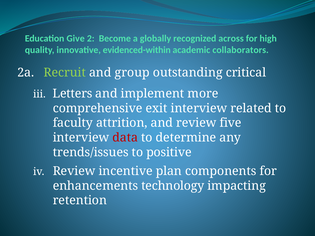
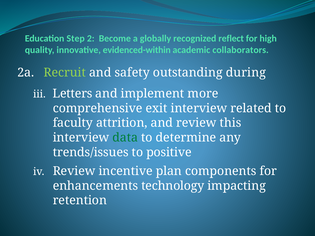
Give: Give -> Step (76, 38)
across: across -> reflect (231, 38)
group: group -> safety (132, 73)
critical: critical -> during (246, 73)
five: five -> this (231, 123)
data colour: red -> green (125, 138)
